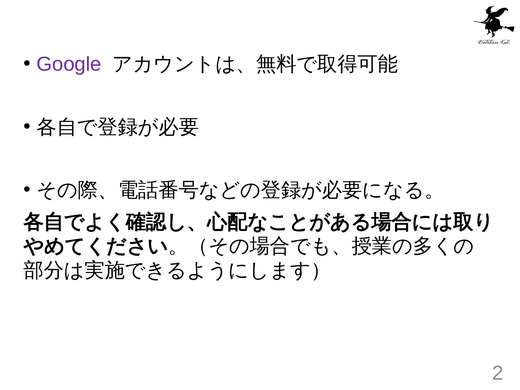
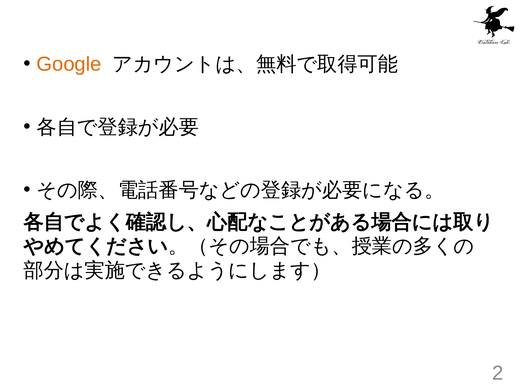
Google colour: purple -> orange (69, 64)
